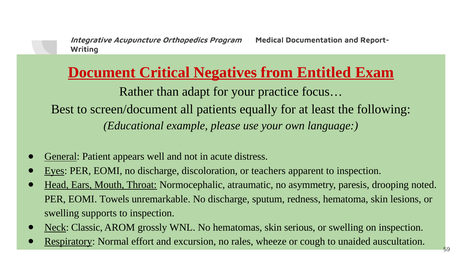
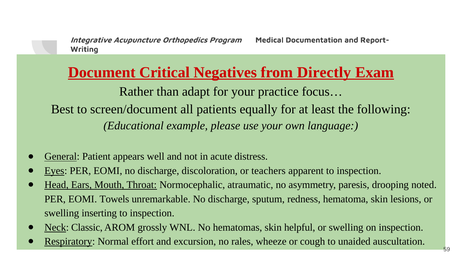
Entitled: Entitled -> Directly (324, 72)
supports: supports -> inserting (99, 213)
serious: serious -> helpful (300, 227)
